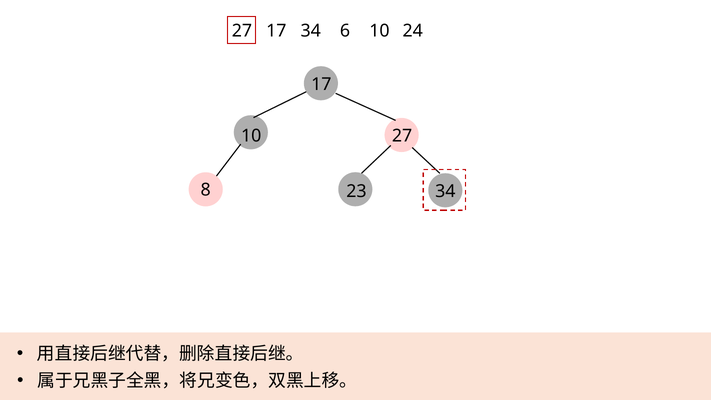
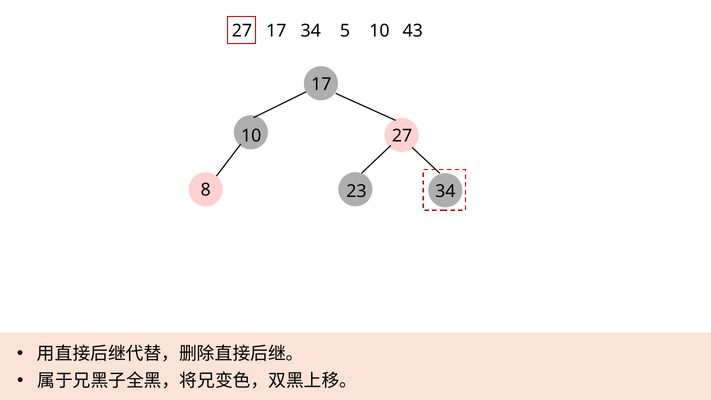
6: 6 -> 5 (345, 31)
24: 24 -> 43 (413, 31)
